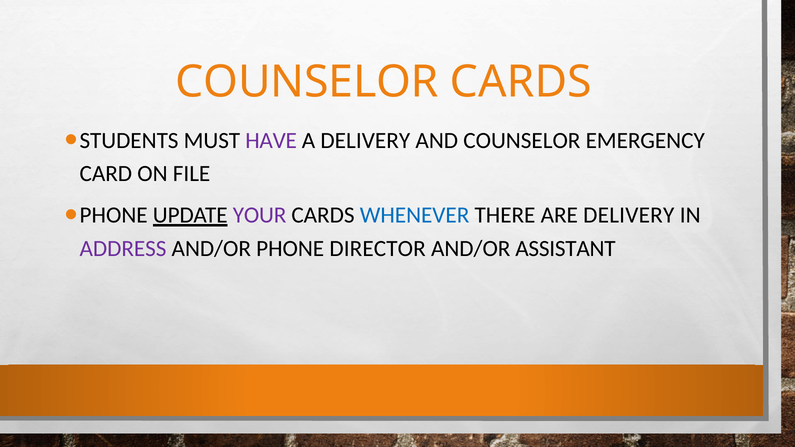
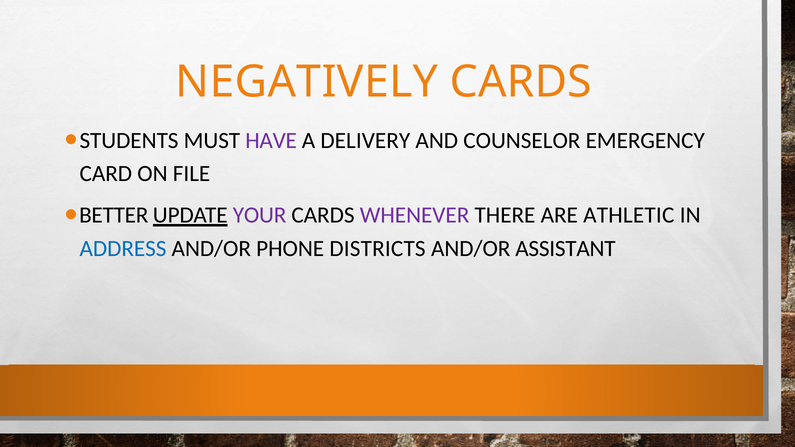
COUNSELOR: COUNSELOR -> NEGATIVELY (307, 82)
PHONE: PHONE -> BETTER (114, 215)
WHENEVER colour: blue -> purple (415, 215)
ARE DELIVERY: DELIVERY -> ATHLETIC (629, 215)
ADDRESS colour: purple -> blue (123, 249)
DIRECTOR: DIRECTOR -> DISTRICTS (378, 249)
